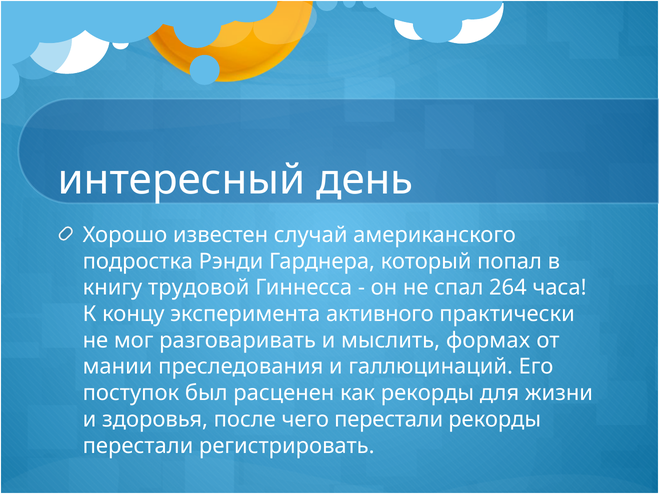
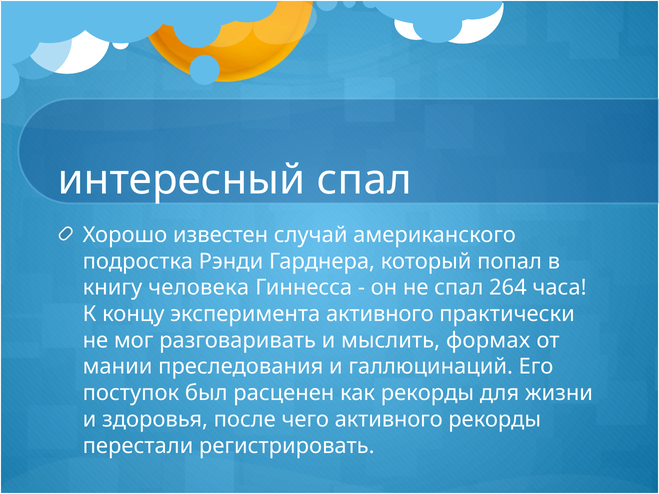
интересный день: день -> спал (364, 180)
трудовой: трудовой -> человека (199, 288)
чего перестали: перестали -> активного (389, 420)
